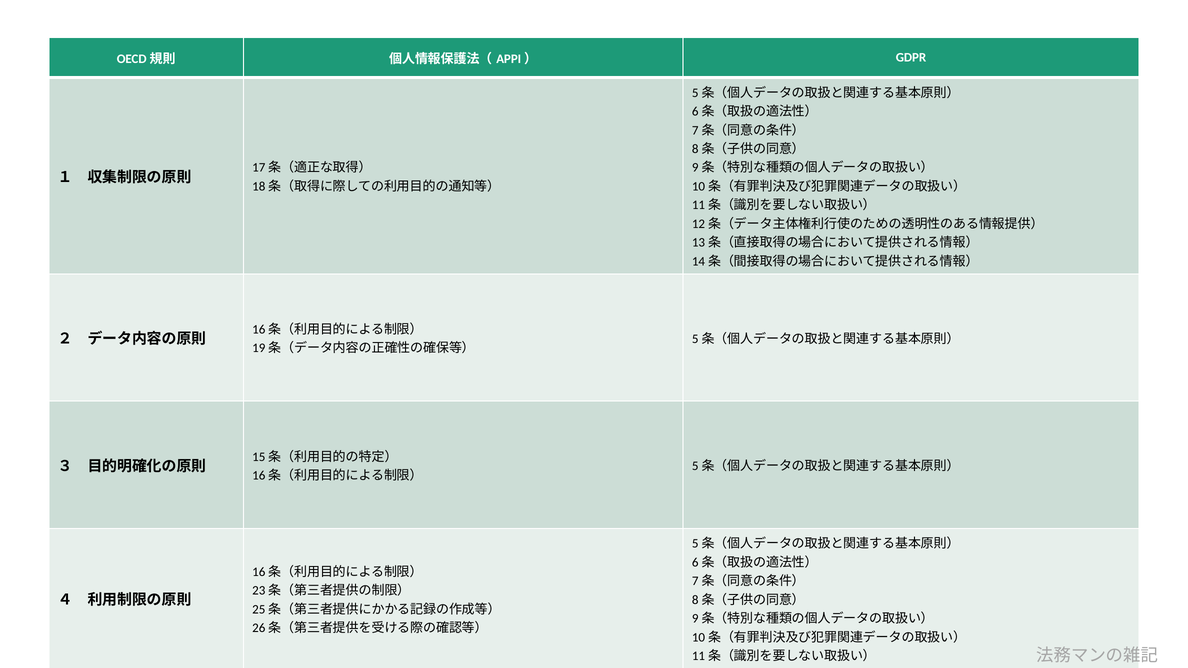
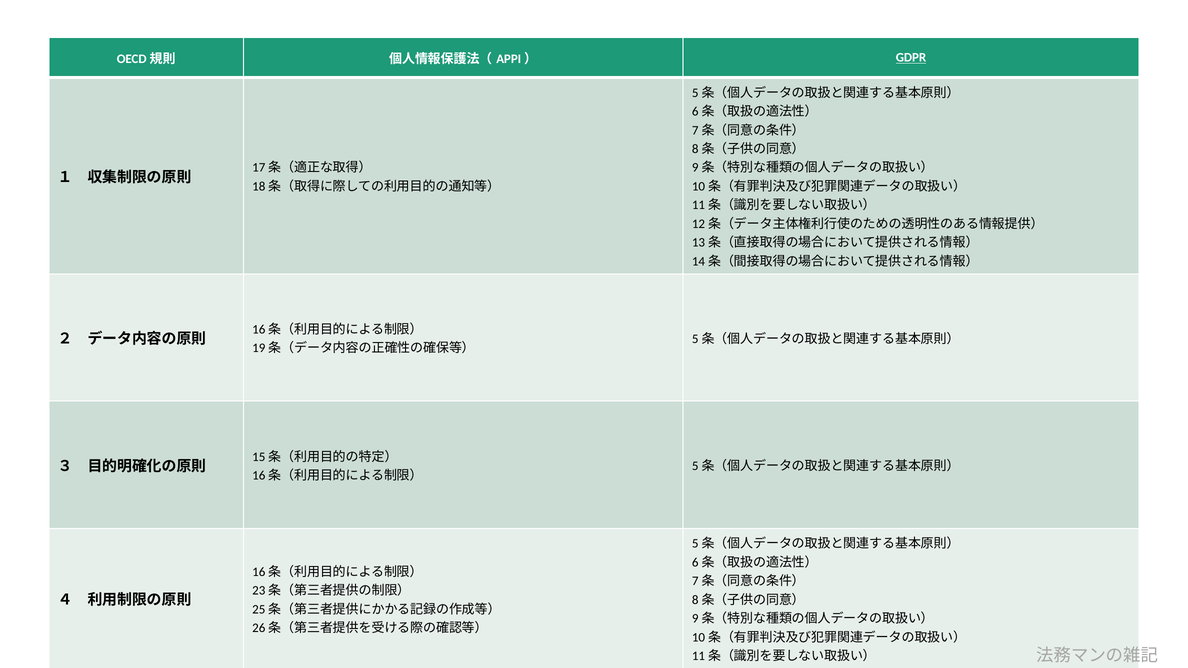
GDPR underline: none -> present (911, 58)
